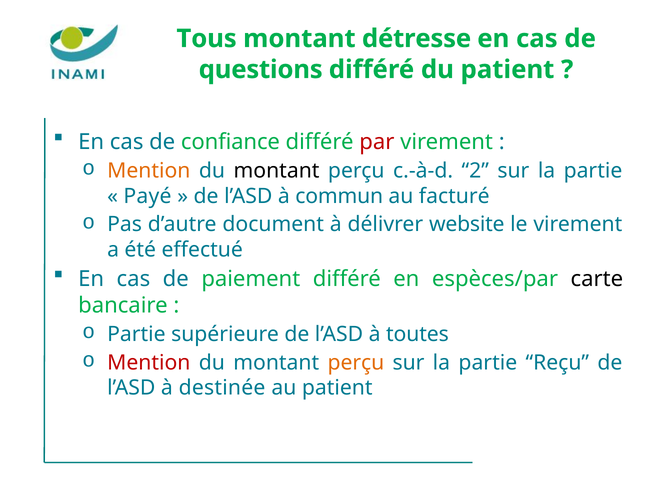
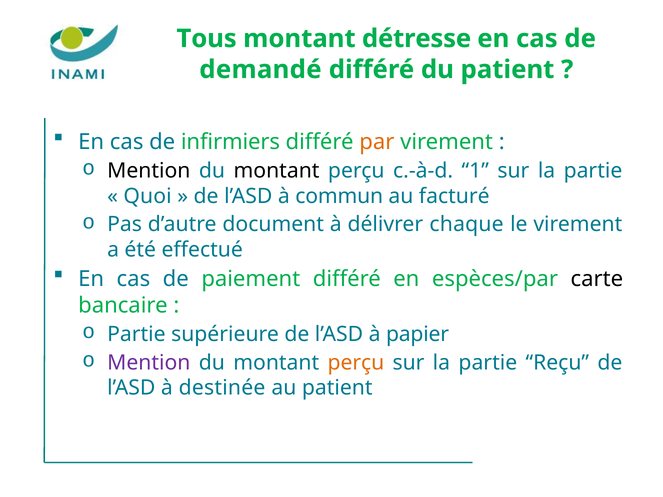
questions: questions -> demandé (260, 70)
confiance: confiance -> infirmiers (230, 142)
par colour: red -> orange (377, 142)
Mention colour: orange -> black (149, 171)
2: 2 -> 1 (475, 171)
Payé: Payé -> Quoi (148, 196)
website: website -> chaque (467, 225)
toutes: toutes -> papier (418, 334)
Mention colour: red -> purple (149, 363)
